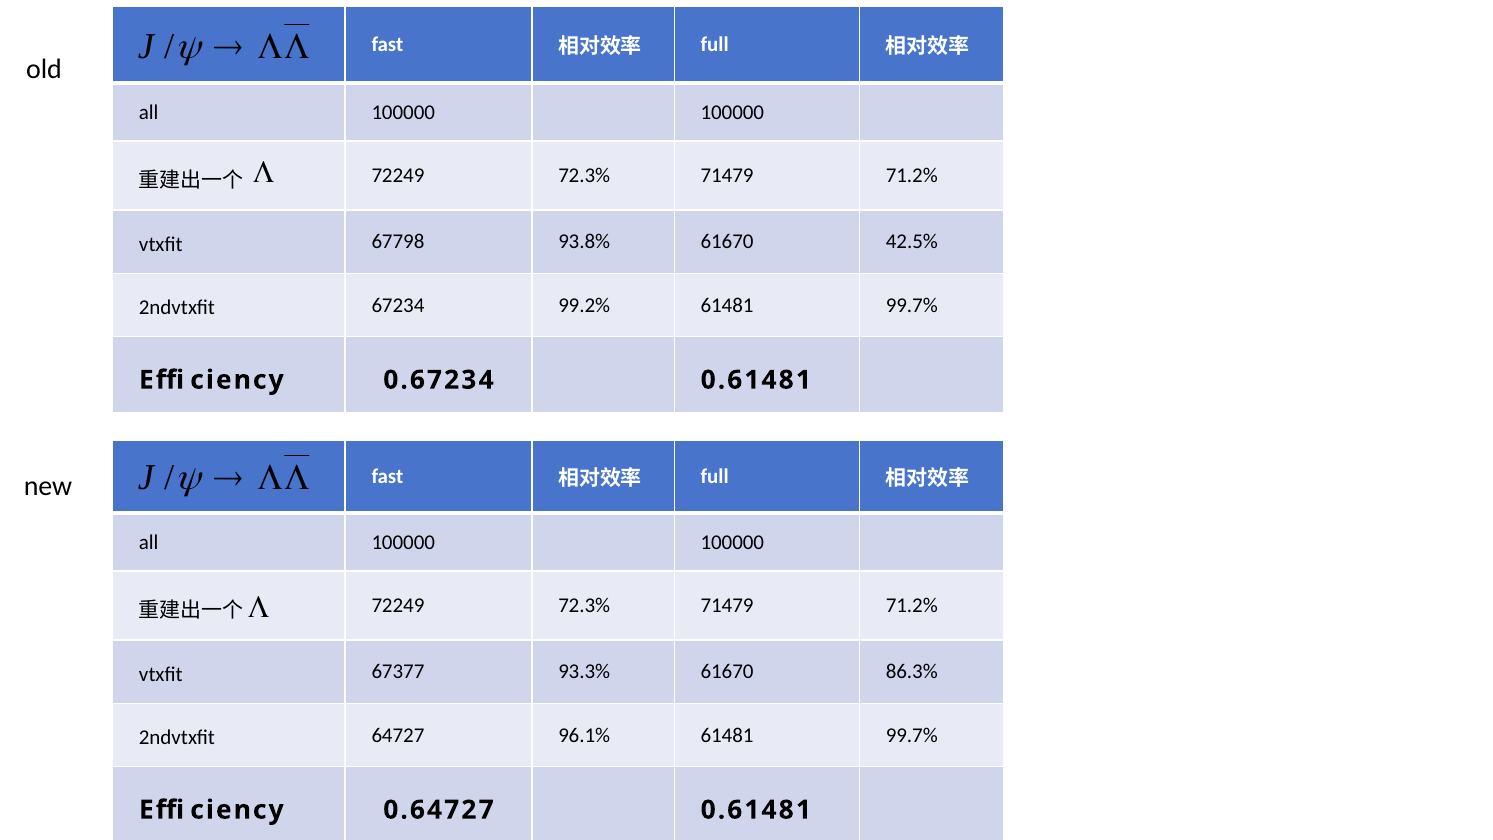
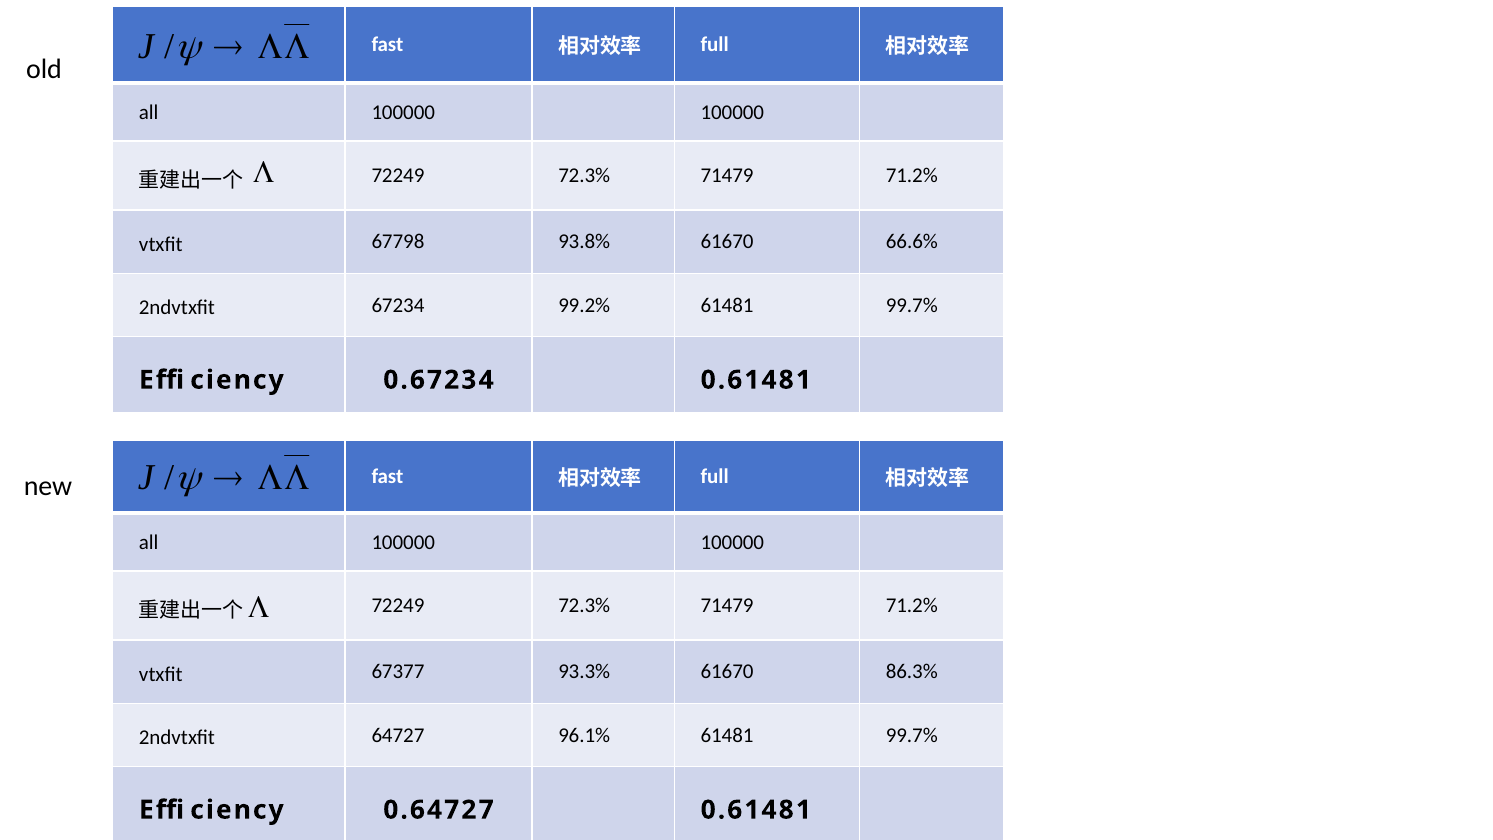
42.5%: 42.5% -> 66.6% (912, 242)
